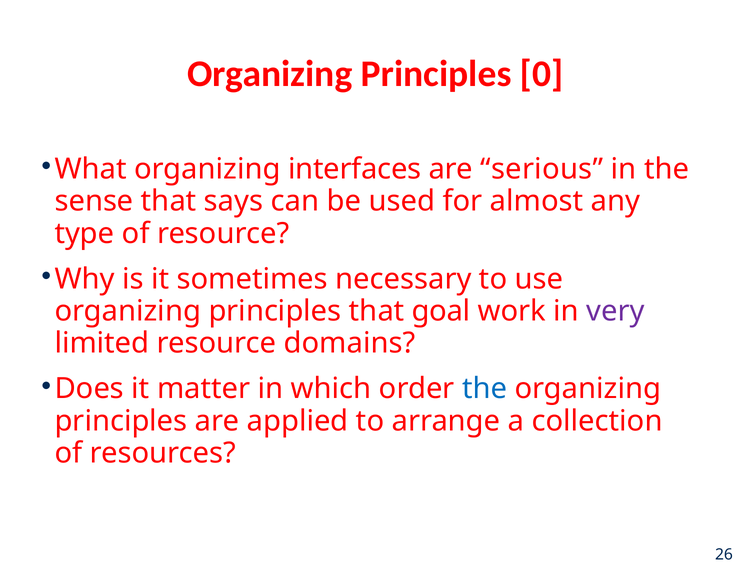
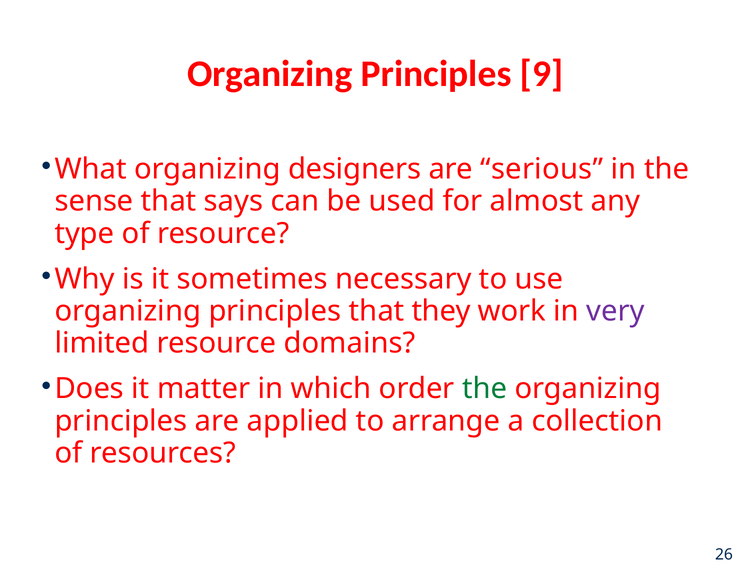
0: 0 -> 9 (542, 74)
interfaces: interfaces -> designers (355, 169)
goal: goal -> they (441, 311)
the colour: blue -> green (485, 389)
